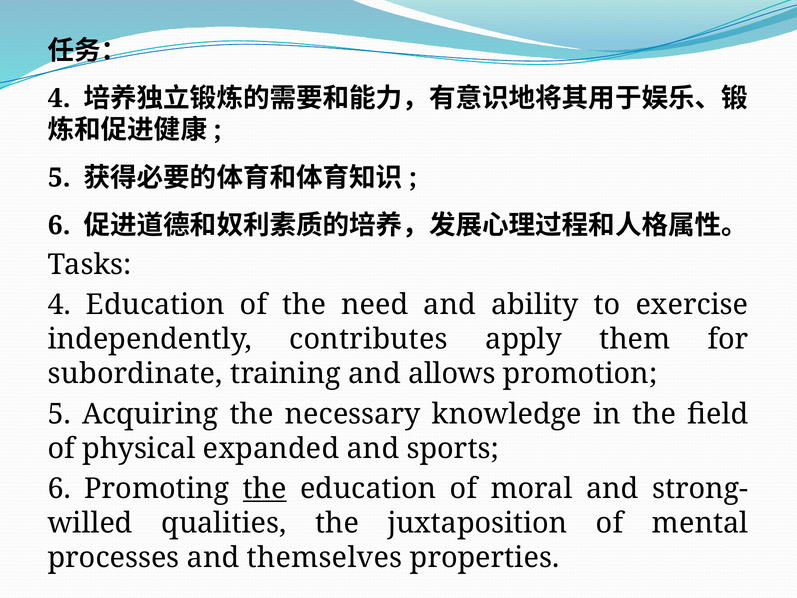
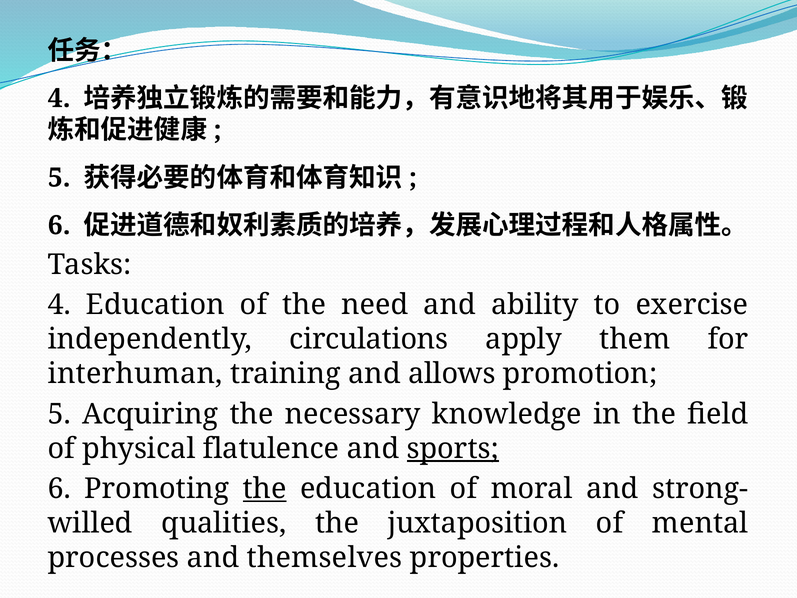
contributes: contributes -> circulations (369, 339)
subordinate: subordinate -> interhuman (135, 374)
expanded: expanded -> flatulence (271, 448)
sports underline: none -> present (453, 448)
